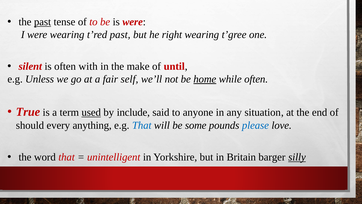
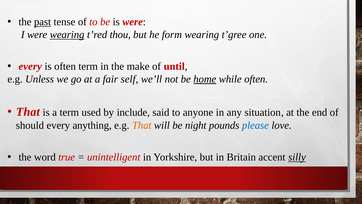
wearing underline: none -> present (67, 35)
t’red past: past -> thou (120, 35)
right: right -> form (172, 35)
silent: silent -> every (30, 66)
often with: with -> term (88, 66)
True: True -> That (28, 112)
used underline: present -> none (91, 112)
That colour: blue -> orange (142, 125)
some: some -> night (196, 125)
word that: that -> true (67, 157)
barger: barger -> accent (272, 157)
